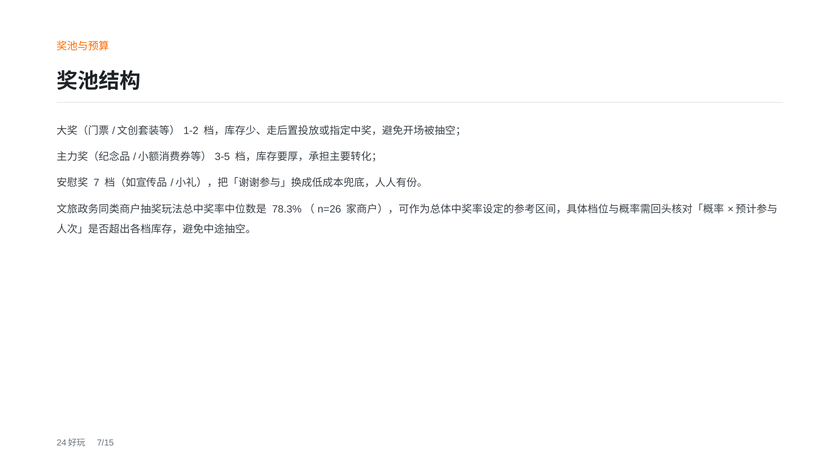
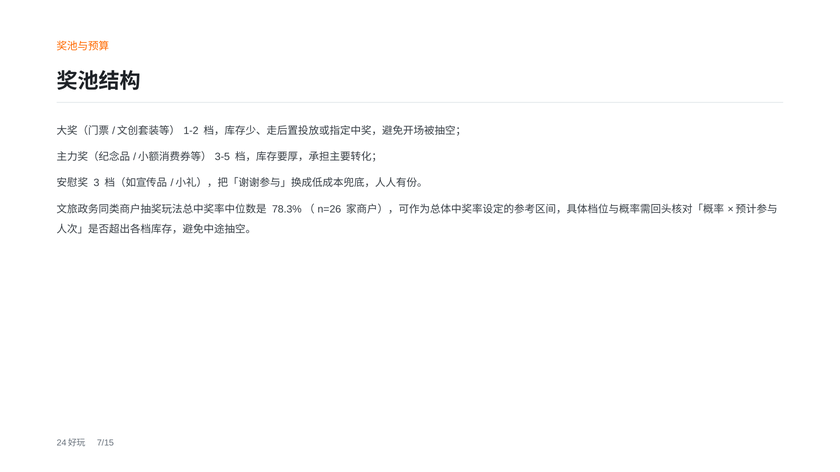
7: 7 -> 3 (96, 183)
